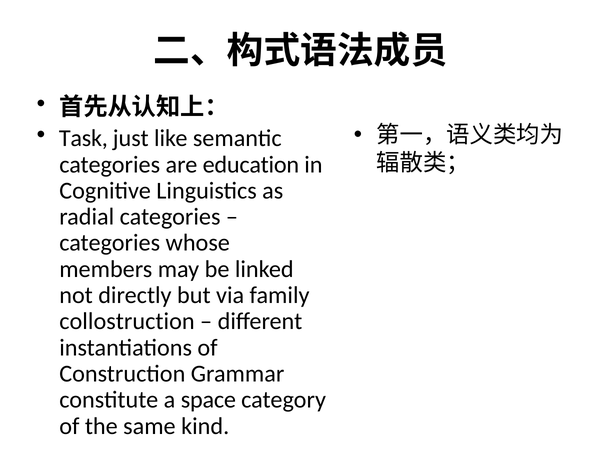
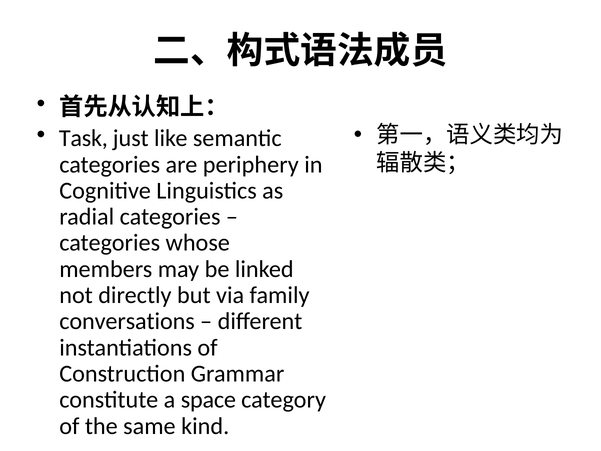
education: education -> periphery (251, 164)
collostruction: collostruction -> conversations (127, 321)
